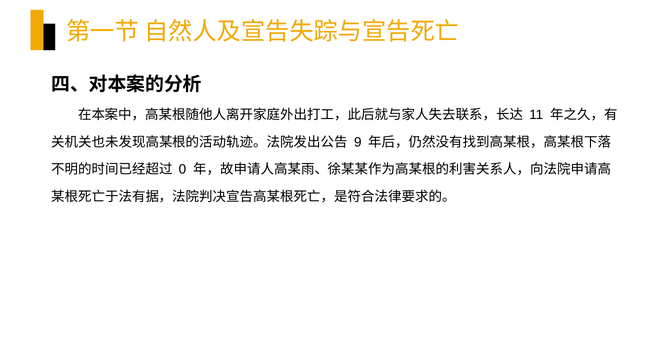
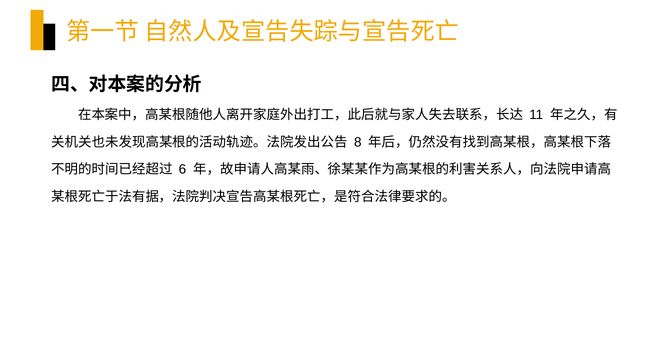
9: 9 -> 8 (358, 142)
0: 0 -> 6 (182, 170)
